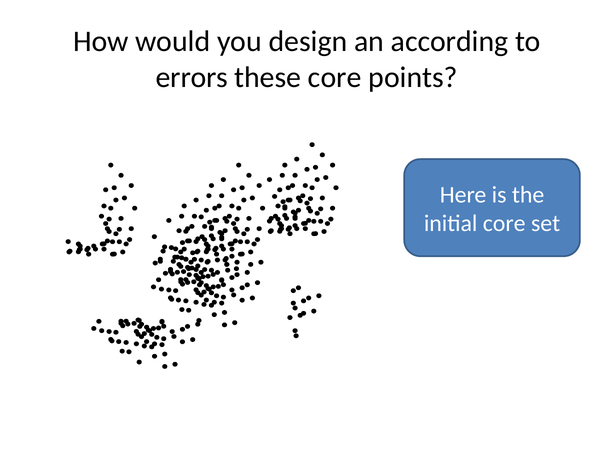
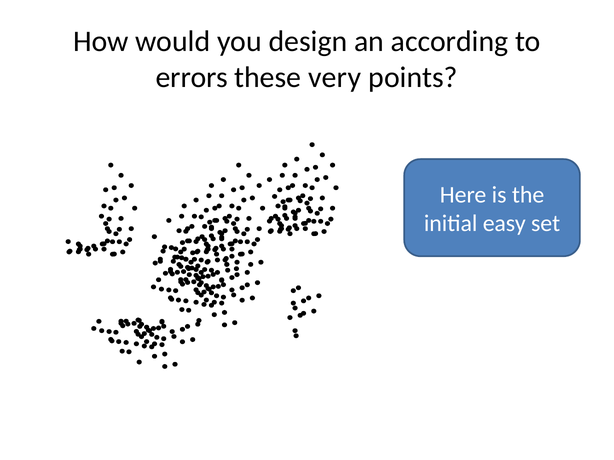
these core: core -> very (335, 77)
initial core: core -> easy (504, 224)
